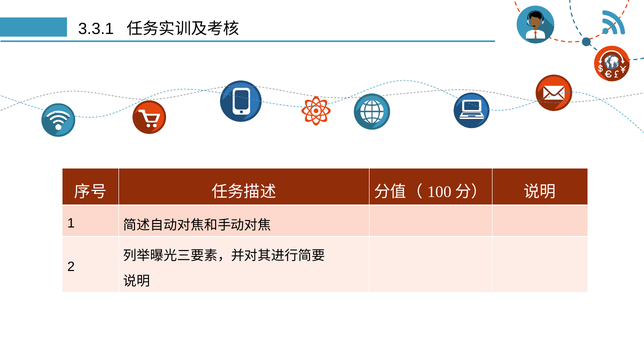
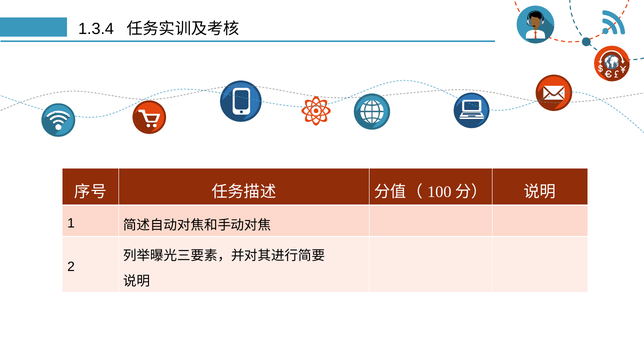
3.3.1: 3.3.1 -> 1.3.4 (96, 29)
